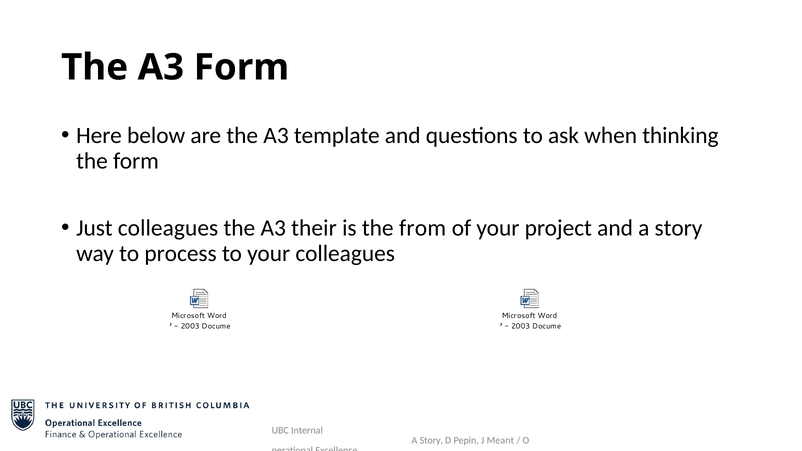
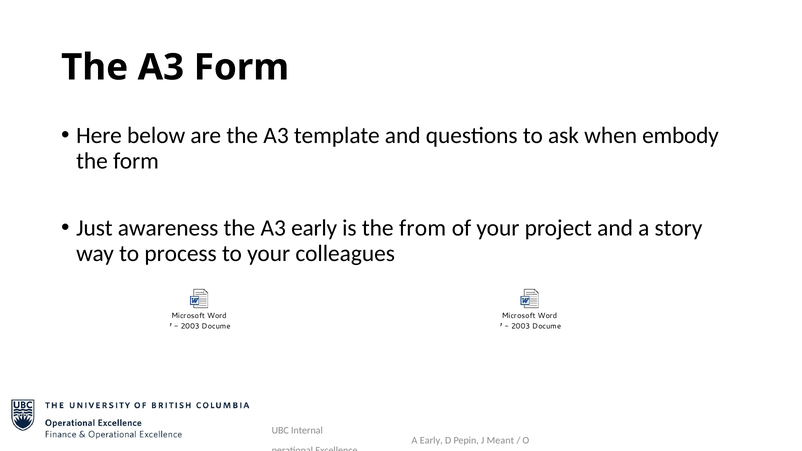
thinking: thinking -> embody (680, 136)
Just colleagues: colleagues -> awareness (168, 228)
A3 their: their -> early (314, 228)
Story: Story -> Early (431, 441)
